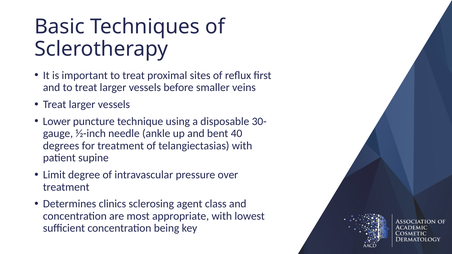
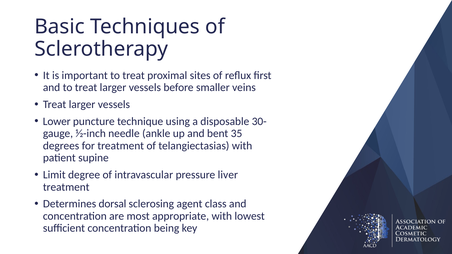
40: 40 -> 35 (237, 134)
over: over -> liver (228, 175)
clinics: clinics -> dorsal (112, 204)
